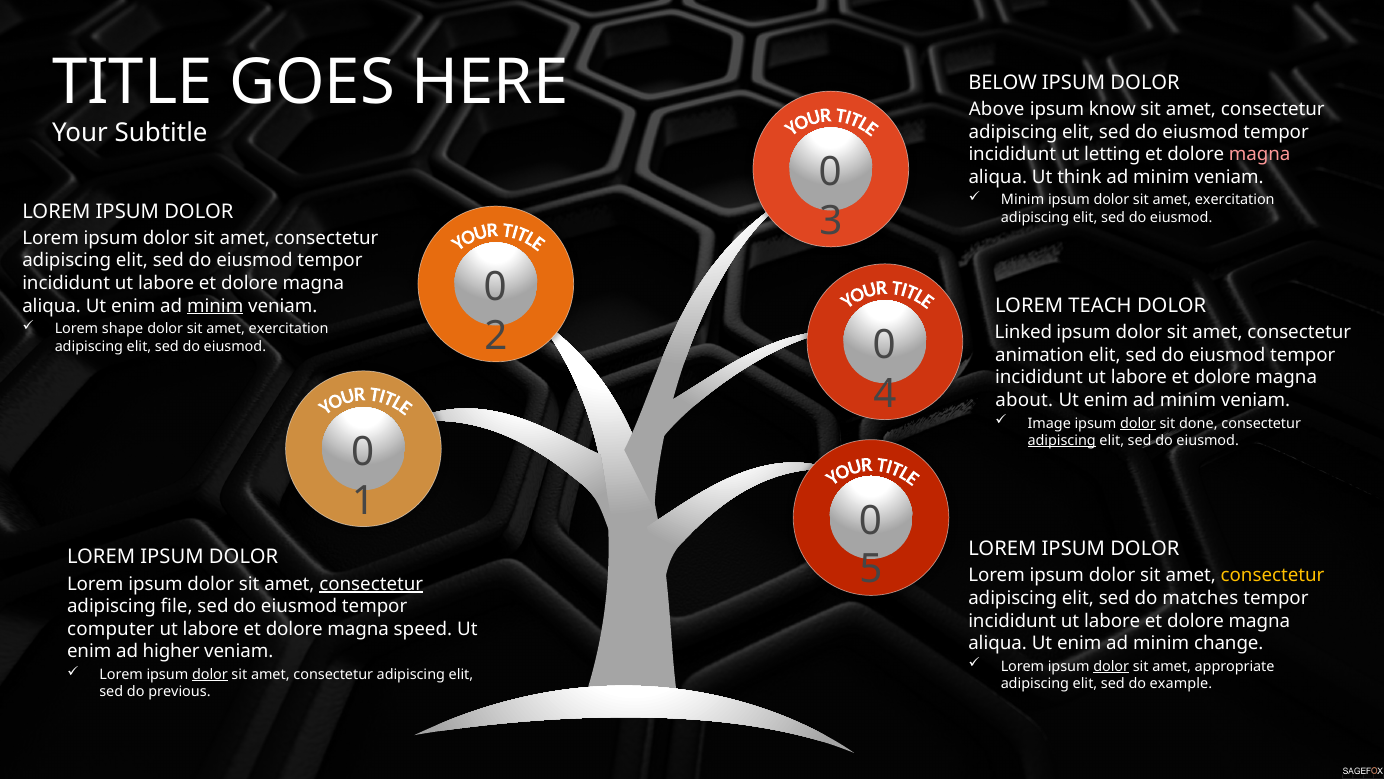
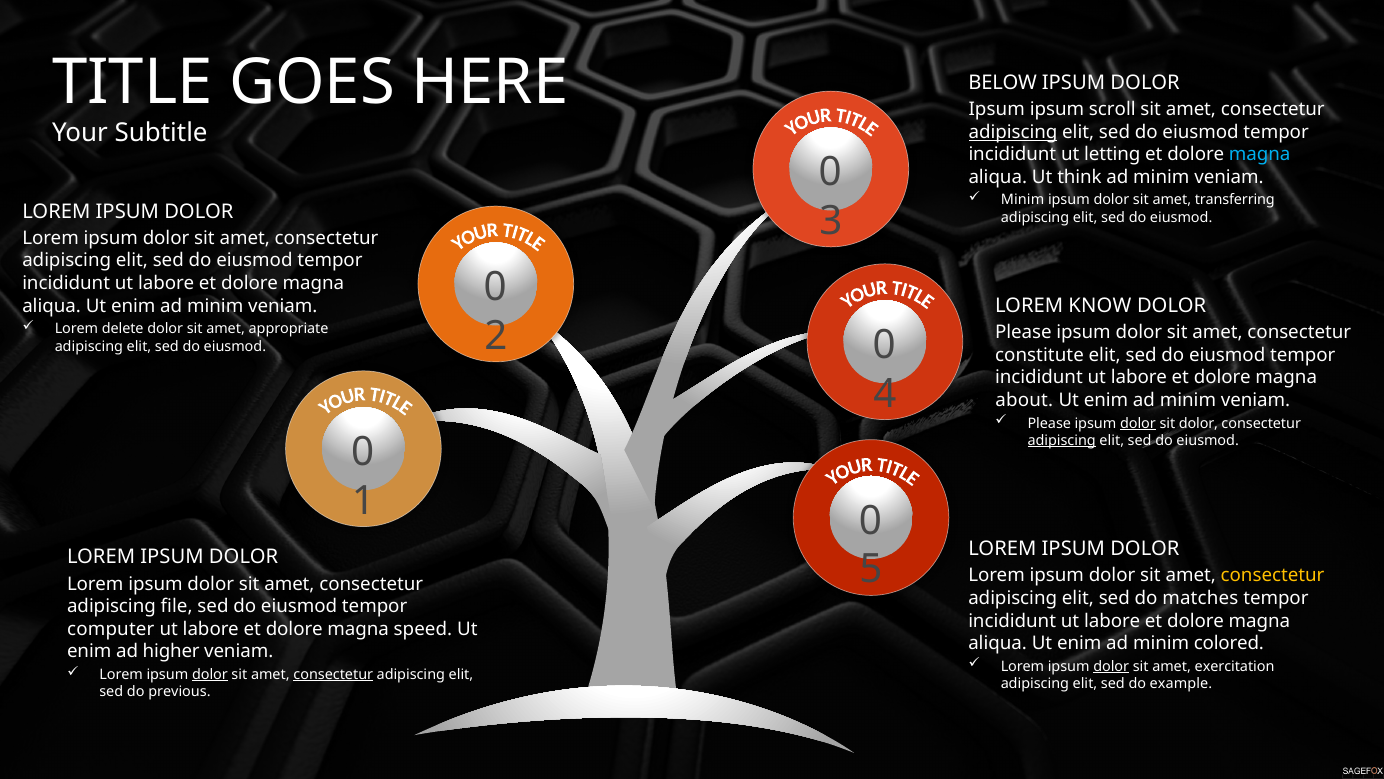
Above: Above -> Ipsum (997, 109)
know: know -> scroll (1112, 109)
adipiscing underline: none -> present (1013, 132)
magna colour: pink -> light blue (1260, 154)
exercitation: exercitation -> transferring (1235, 200)
TEACH: TEACH -> KNOW (1100, 306)
minim underline: present -> none (215, 306)
shape: shape -> delete (123, 329)
exercitation: exercitation -> appropriate (289, 329)
Linked: Linked -> Please (1023, 332)
animation: animation -> constitute (1039, 355)
Image: Image -> Please (1049, 423)
sit done: done -> dolor (1198, 423)
consectetur underline: present -> none (371, 584)
change: change -> colored (1229, 643)
appropriate: appropriate -> exercitation (1235, 666)
consectetur underline: none -> present (333, 674)
